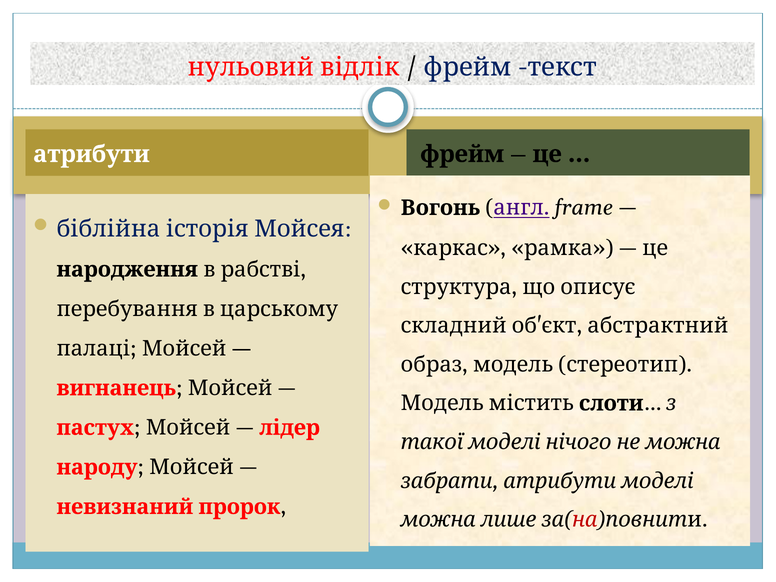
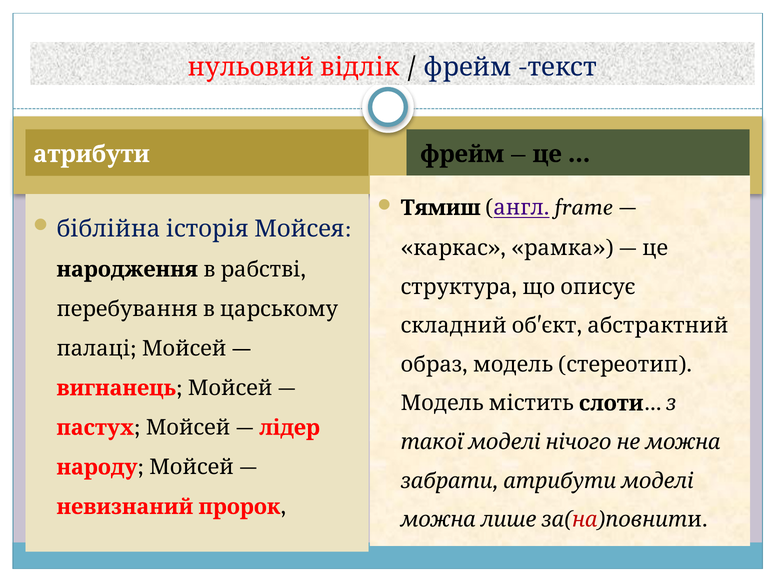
Вогонь: Вогонь -> Тямиш (441, 208)
